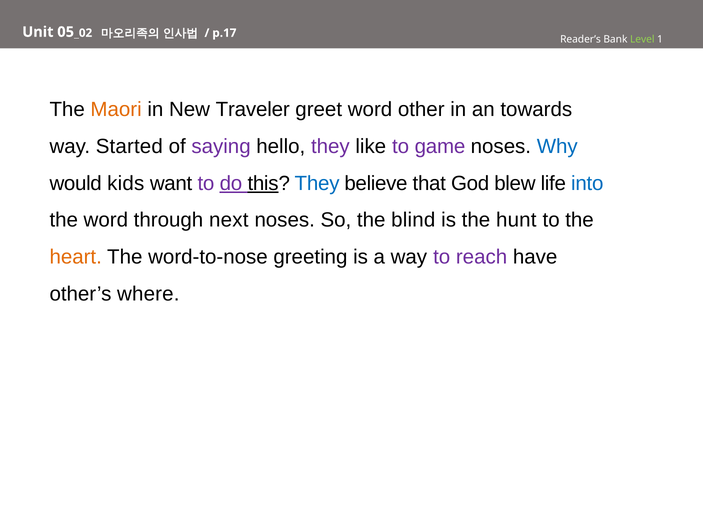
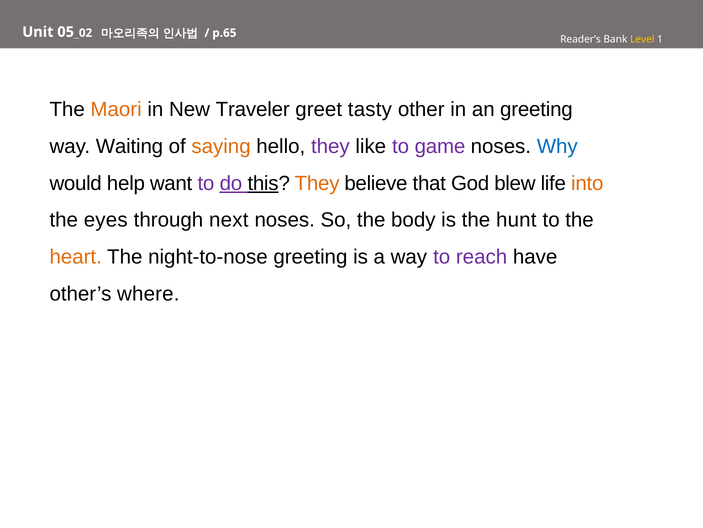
p.17: p.17 -> p.65 (224, 33)
Level colour: light green -> yellow (642, 40)
greet word: word -> tasty (370, 109)
an towards: towards -> greeting (536, 109)
Started: Started -> Waiting (129, 146)
saying colour: purple -> orange (221, 146)
kids: kids -> help (126, 183)
They colour: blue -> orange (317, 183)
into colour: blue -> orange (587, 183)
the word: word -> eyes (106, 220)
blind: blind -> body (413, 220)
word-to-nose: word-to-nose -> night-to-nose (208, 257)
